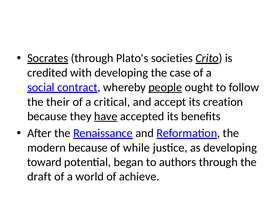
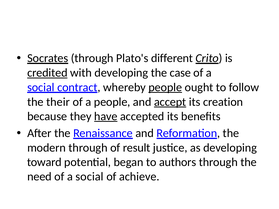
societies: societies -> different (172, 58)
credited underline: none -> present (47, 73)
a critical: critical -> people (112, 102)
accept underline: none -> present (170, 102)
modern because: because -> through (88, 148)
while: while -> result (137, 148)
draft: draft -> need (39, 177)
world: world -> social (90, 177)
